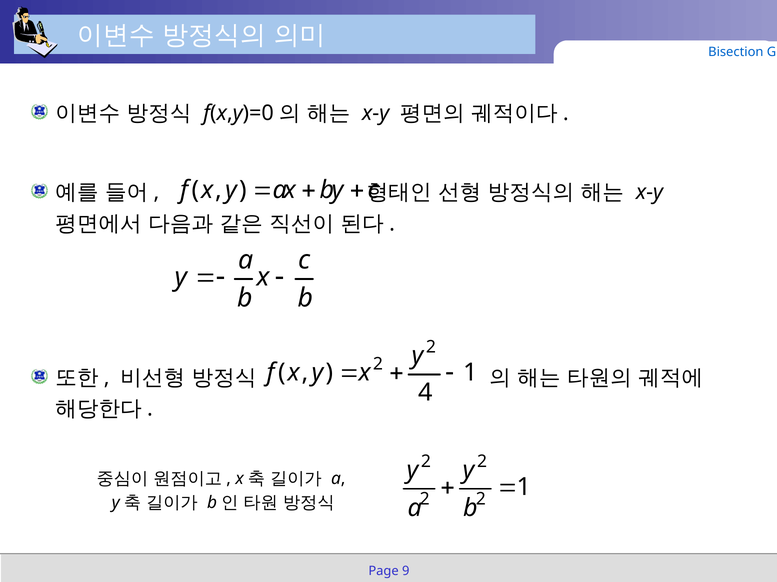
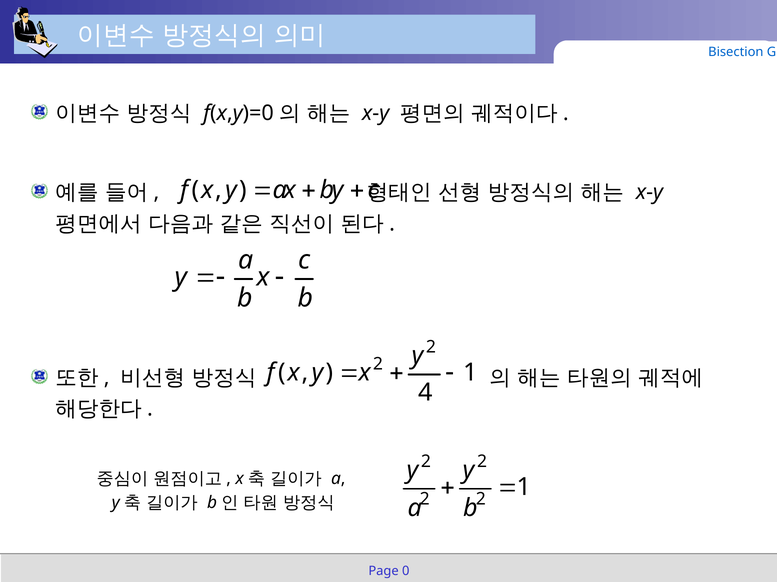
9: 9 -> 0 (406, 572)
